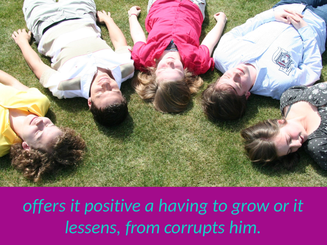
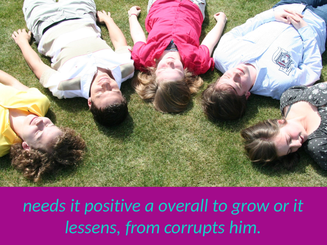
offers: offers -> needs (44, 206)
having: having -> overall (183, 206)
